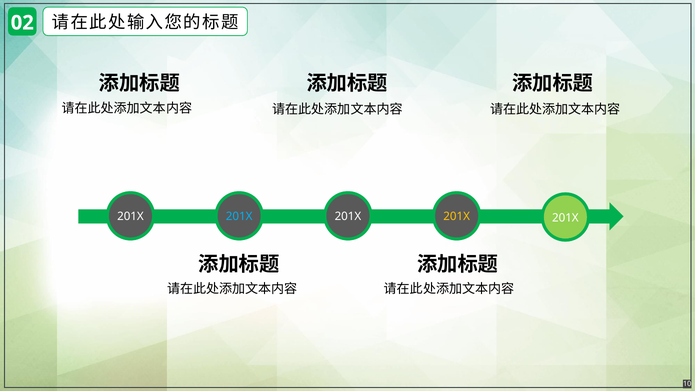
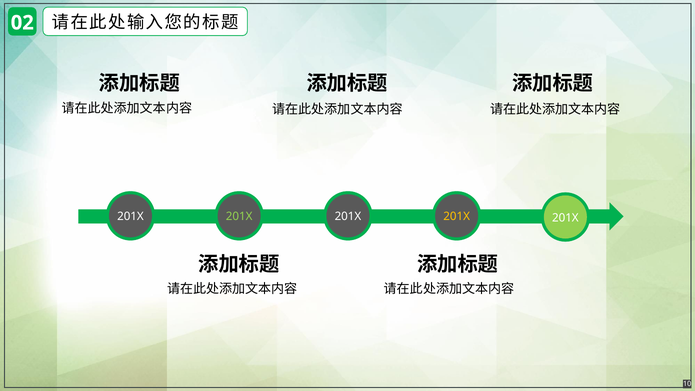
201X colour: light blue -> light green (239, 217)
